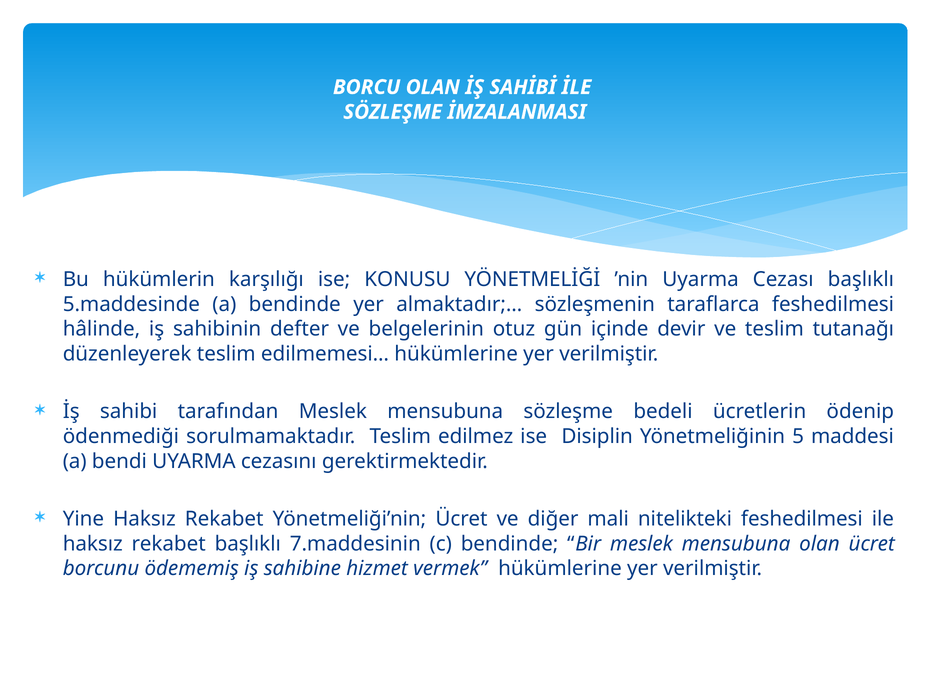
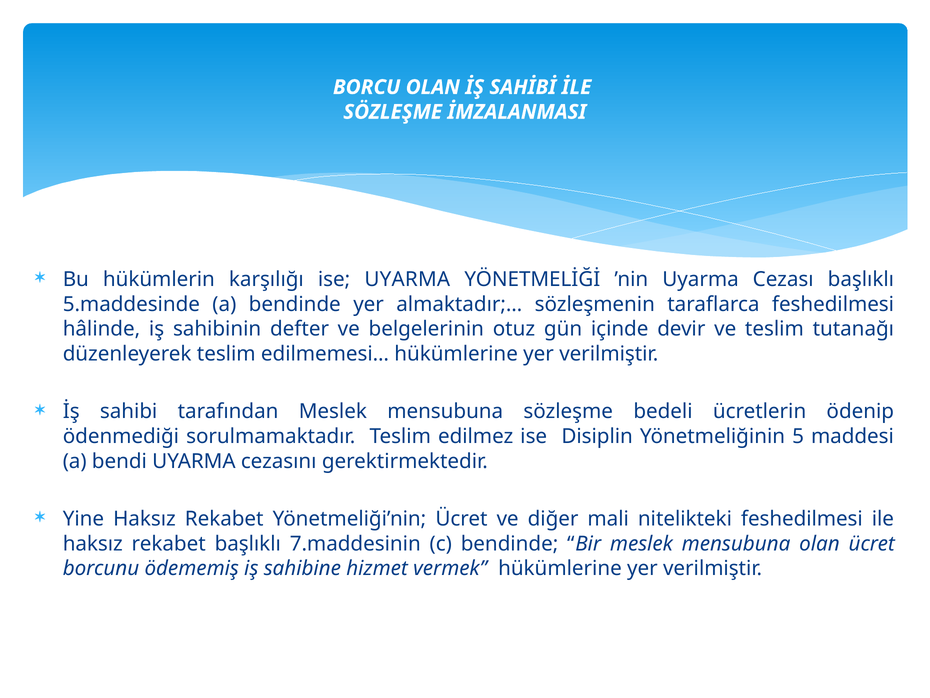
ise KONUSU: KONUSU -> UYARMA (407, 279)
